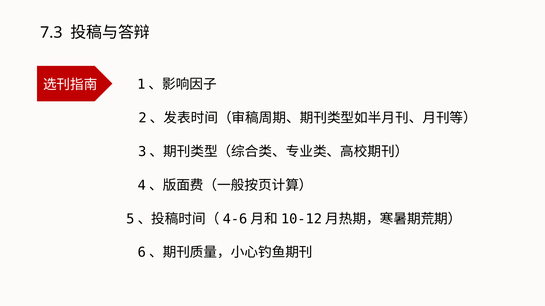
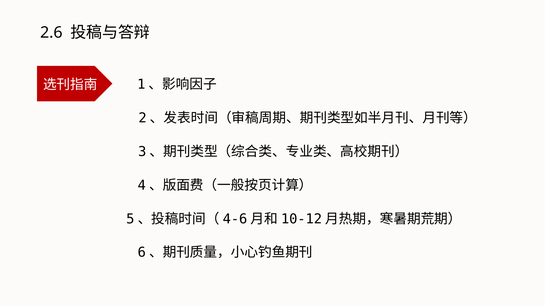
7.3: 7.3 -> 2.6 (51, 33)
